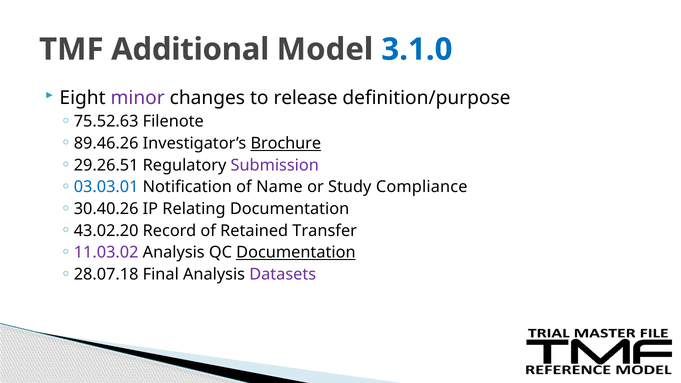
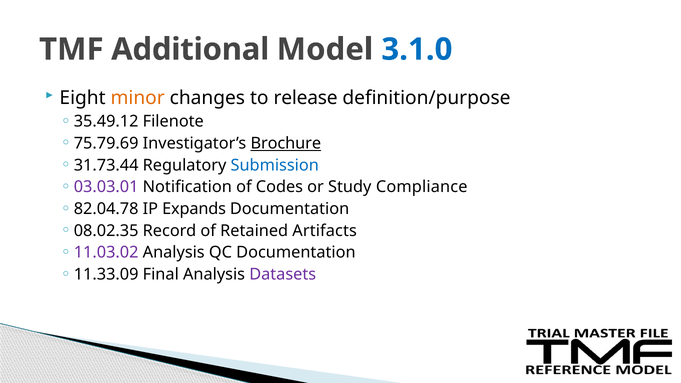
minor colour: purple -> orange (138, 98)
75.52.63: 75.52.63 -> 35.49.12 (106, 121)
89.46.26: 89.46.26 -> 75.79.69 (106, 143)
29.26.51: 29.26.51 -> 31.73.44 (106, 165)
Submission colour: purple -> blue (275, 165)
03.03.01 colour: blue -> purple (106, 187)
Name: Name -> Codes (279, 187)
30.40.26: 30.40.26 -> 82.04.78 (106, 209)
Relating: Relating -> Expands (194, 209)
43.02.20: 43.02.20 -> 08.02.35 (106, 231)
Transfer: Transfer -> Artifacts (325, 231)
Documentation underline: present -> none (296, 253)
28.07.18: 28.07.18 -> 11.33.09 (106, 274)
